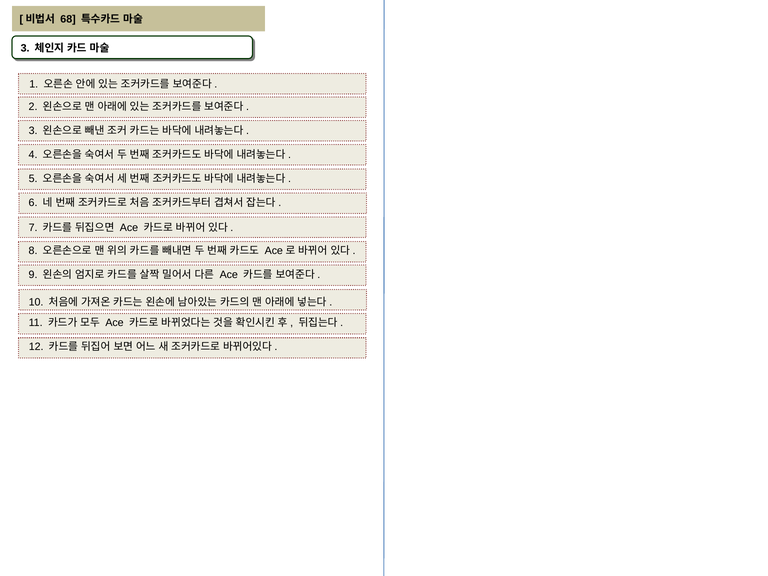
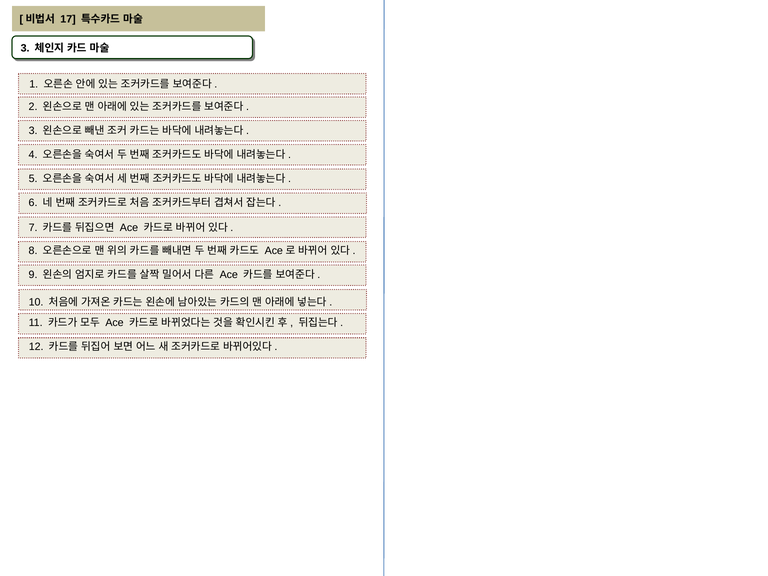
68: 68 -> 17 (68, 19)
